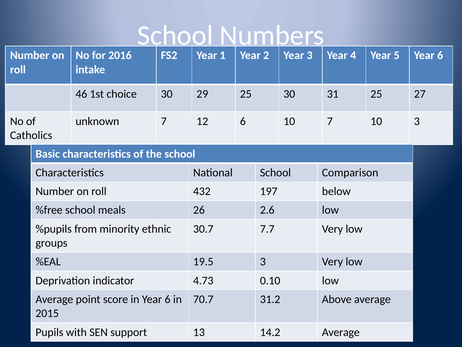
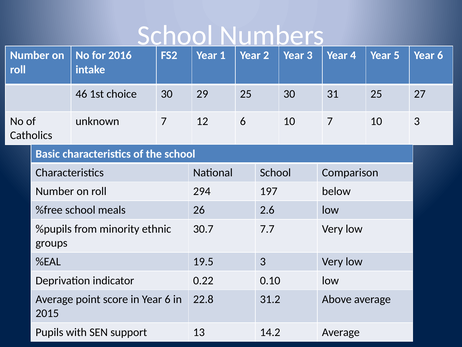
432: 432 -> 294 (202, 191)
4.73: 4.73 -> 0.22 (203, 280)
70.7: 70.7 -> 22.8 (203, 299)
